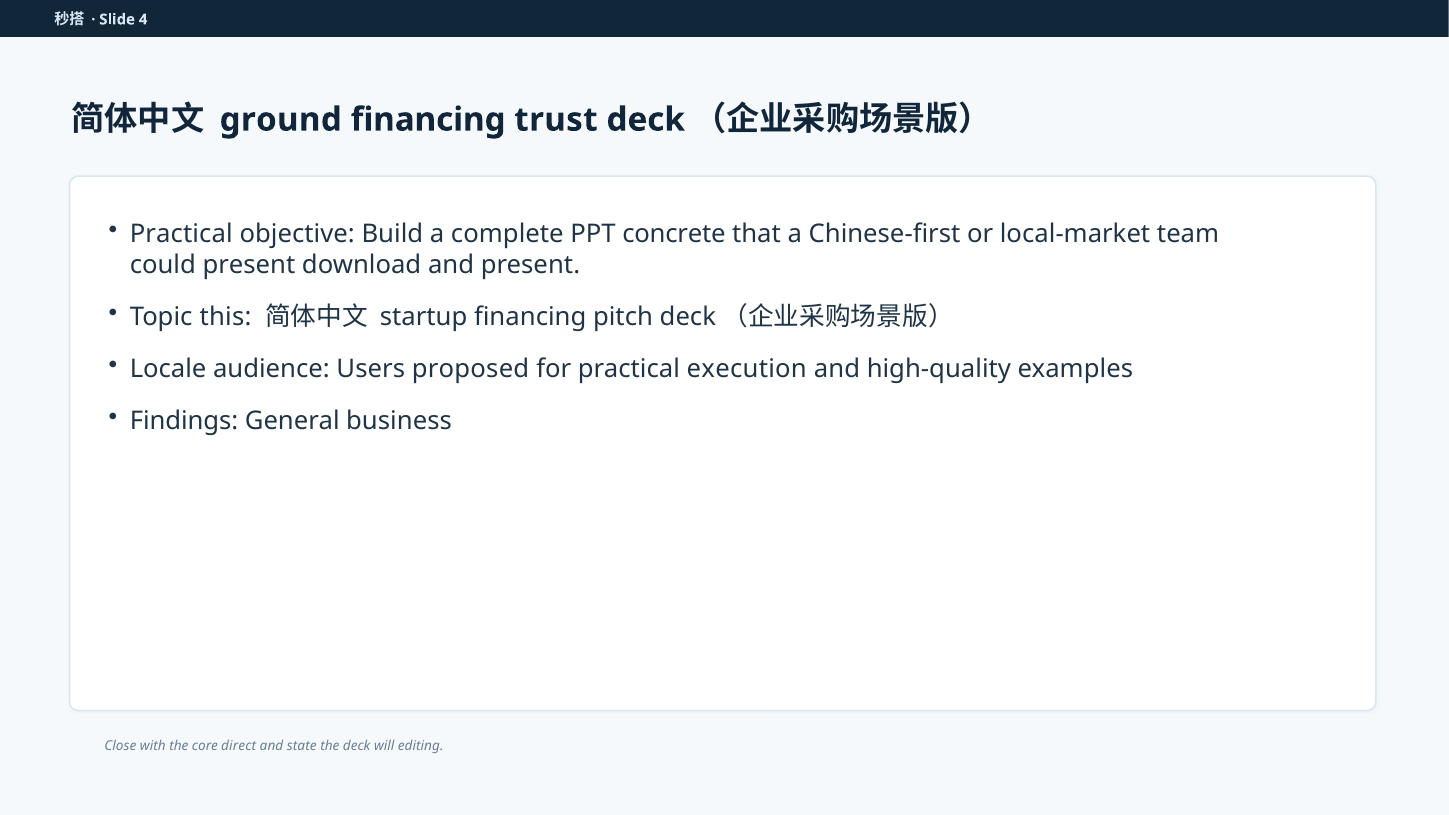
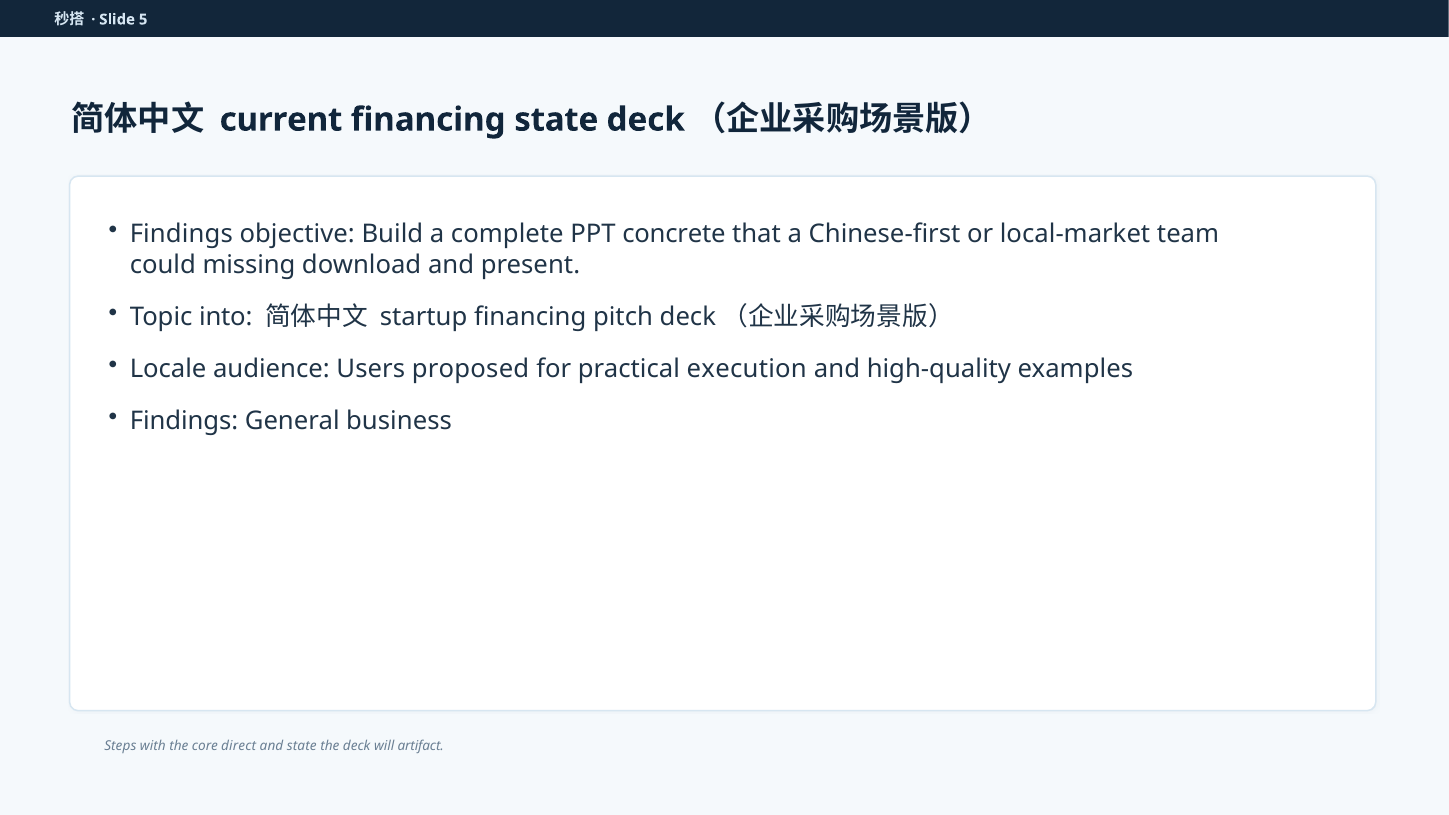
4: 4 -> 5 (143, 19)
ground: ground -> current (281, 120)
financing trust: trust -> state (556, 120)
Practical: Practical -> Findings (181, 235)
could present: present -> missing (249, 265)
this: this -> into (226, 317)
Close: Close -> Steps (120, 746)
editing: editing -> artifact (421, 746)
